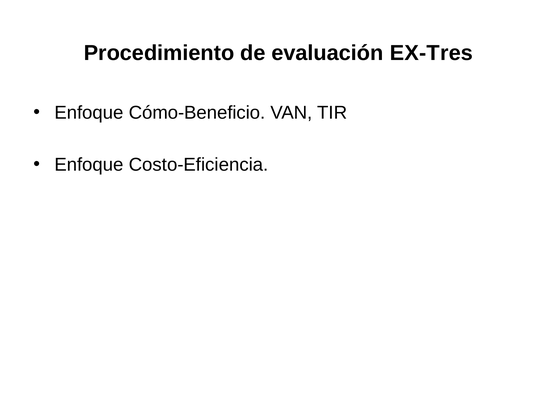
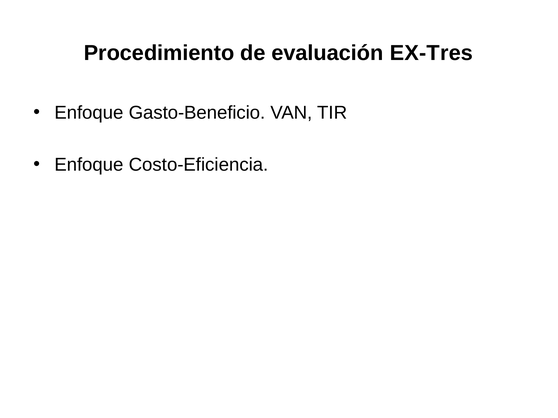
Cómo-Beneficio: Cómo-Beneficio -> Gasto-Beneficio (197, 113)
